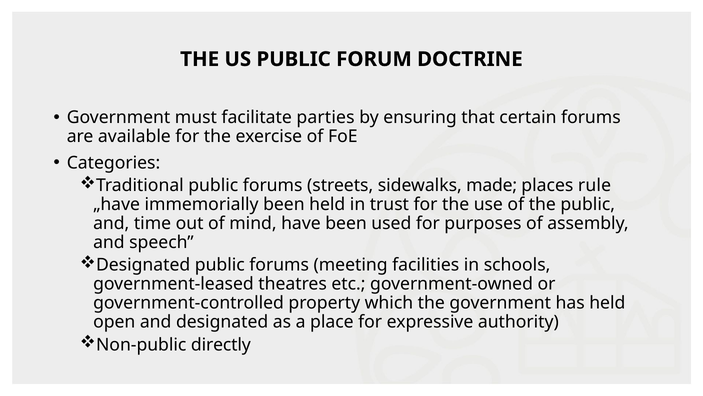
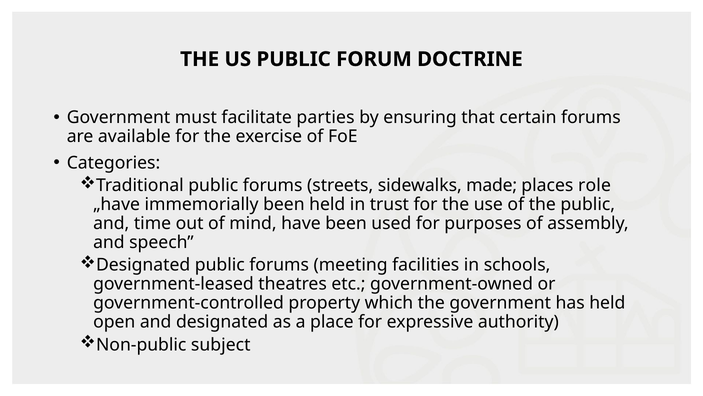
rule: rule -> role (595, 185)
directly: directly -> subject (221, 344)
